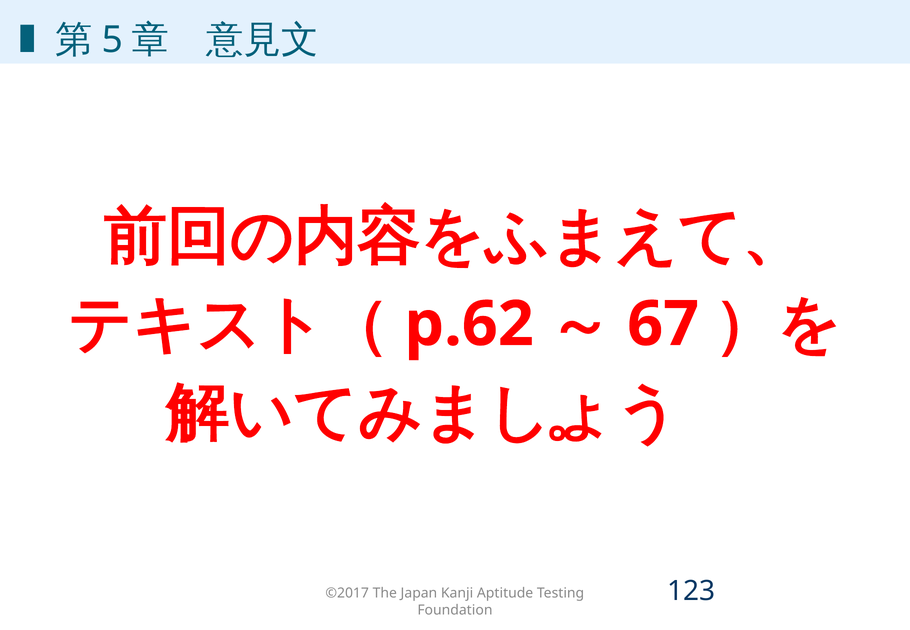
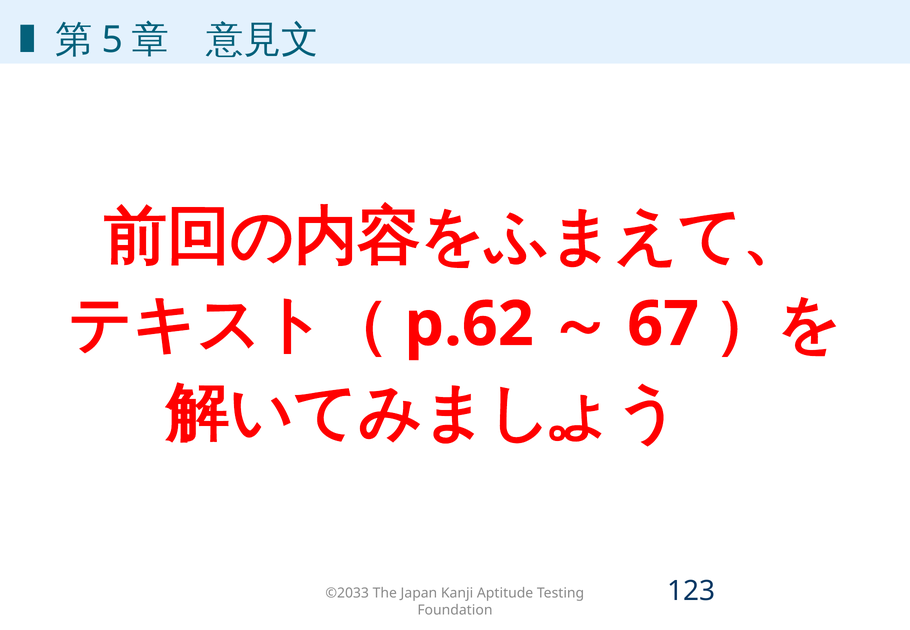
©2017: ©2017 -> ©2033 (347, 593)
